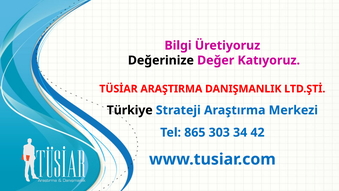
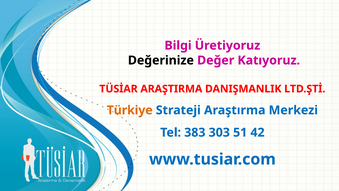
Türkiye colour: black -> orange (130, 110)
865: 865 -> 383 (195, 132)
34: 34 -> 51 (240, 132)
